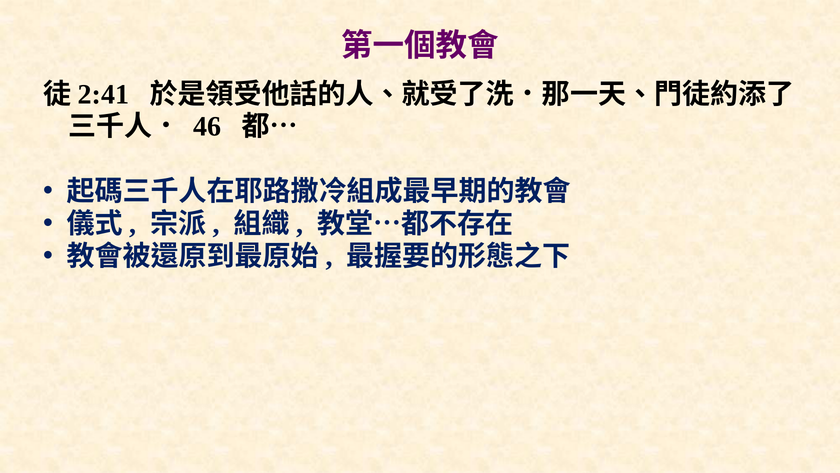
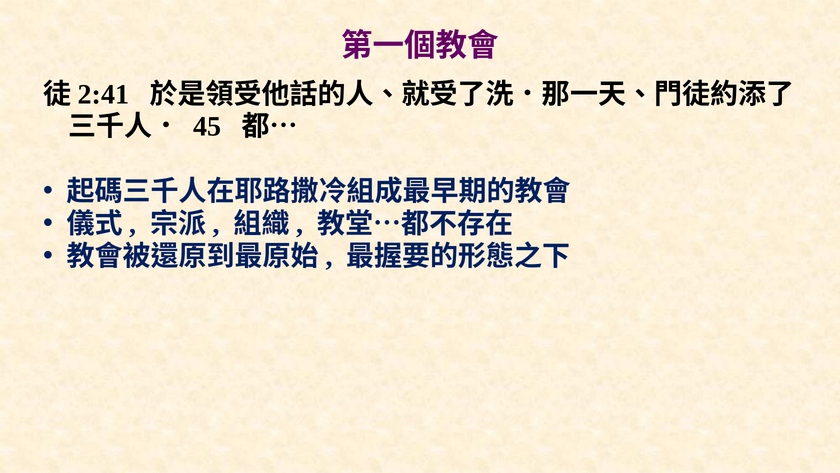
46: 46 -> 45 (207, 127)
